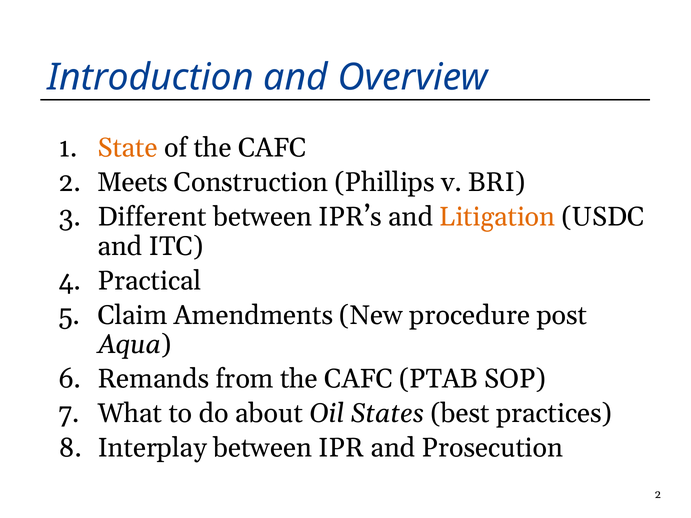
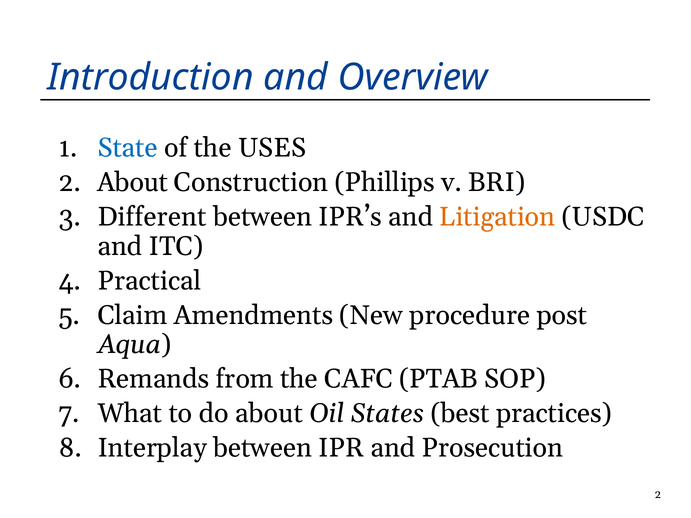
State colour: orange -> blue (128, 148)
of the CAFC: CAFC -> USES (272, 148)
Meets: Meets -> About (133, 183)
